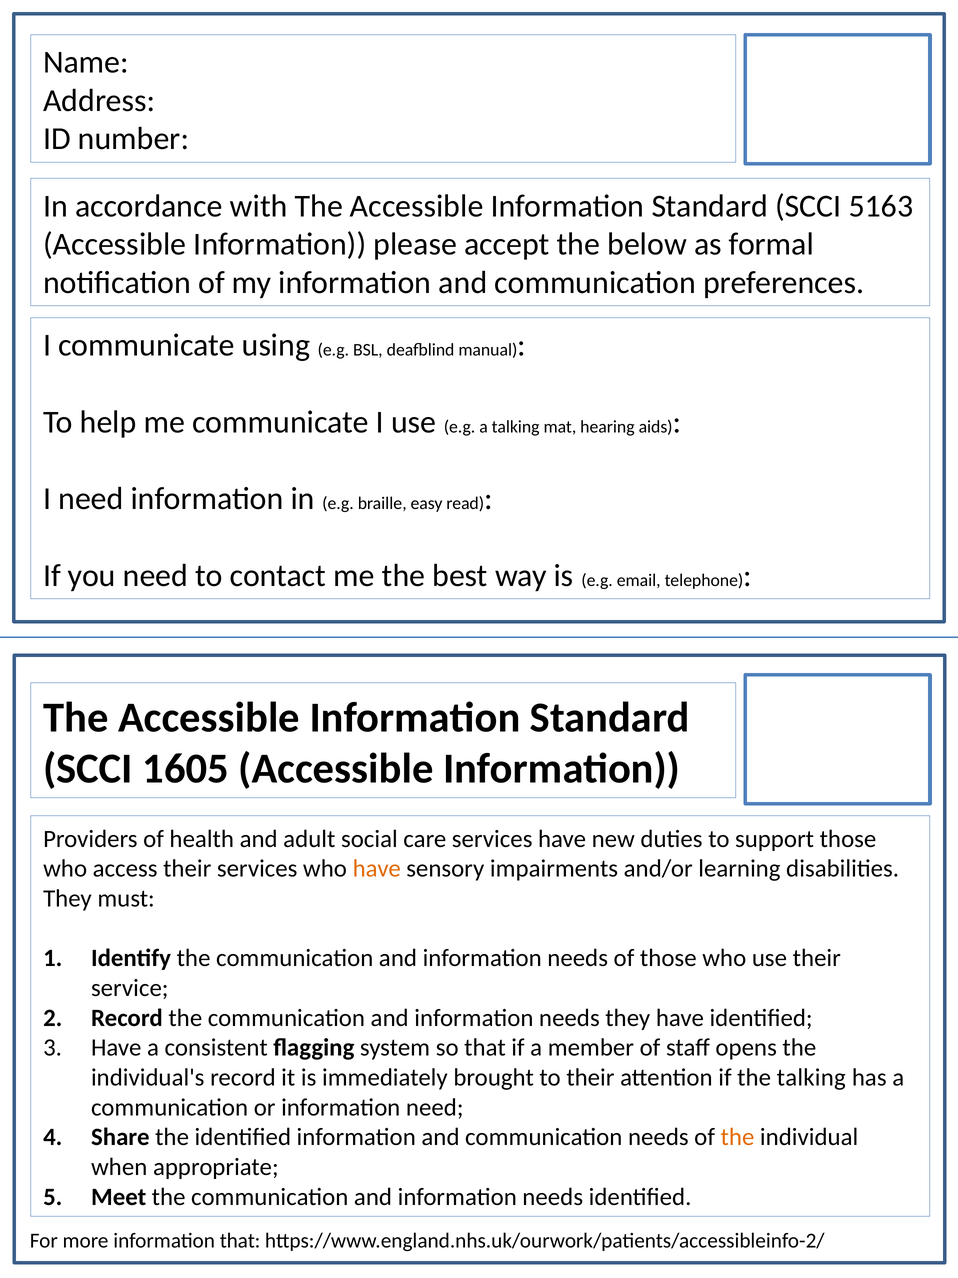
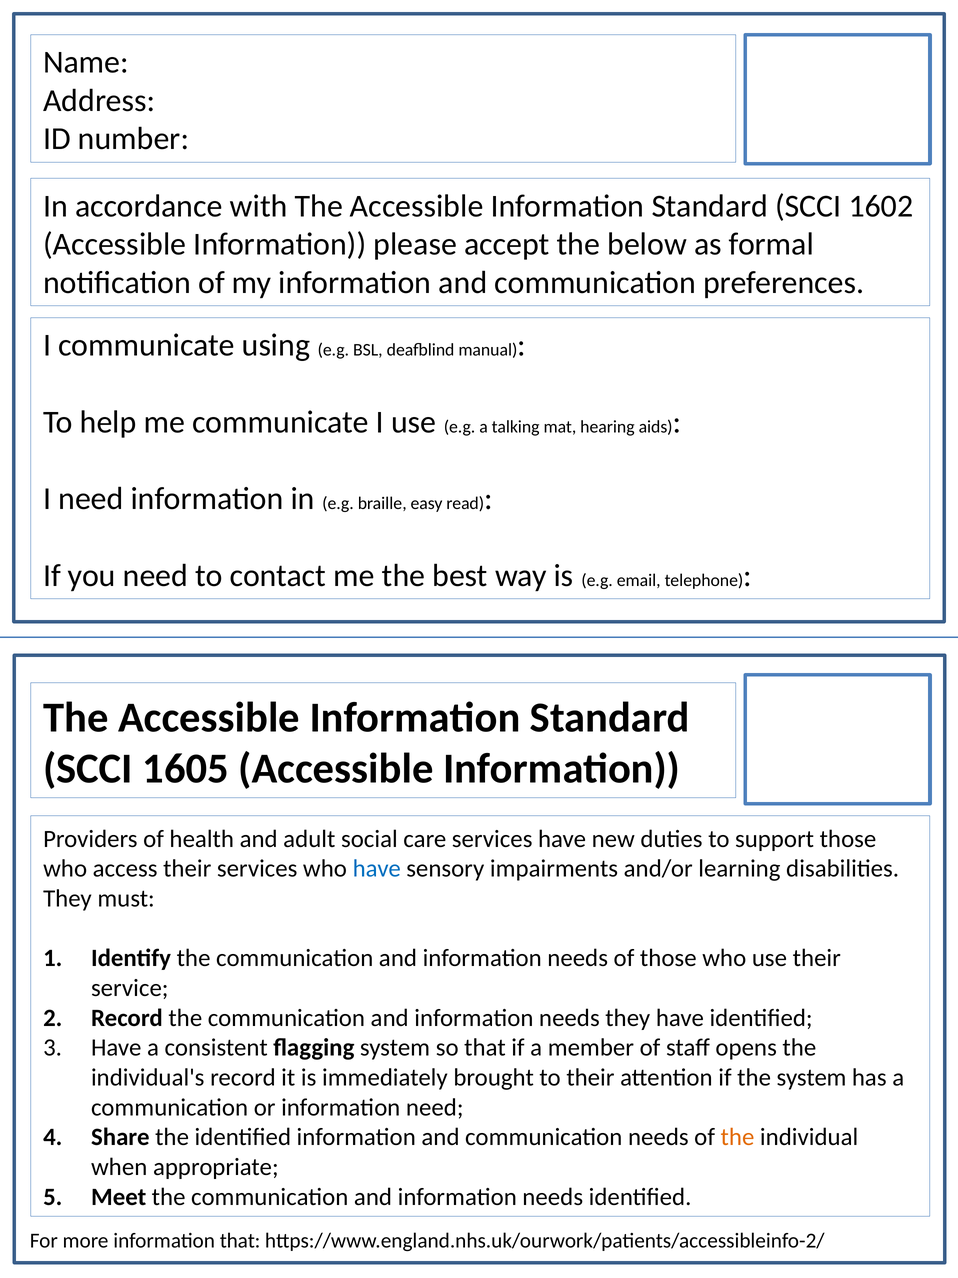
5163: 5163 -> 1602 (881, 206)
have colour: orange -> blue (377, 868)
the talking: talking -> system (811, 1077)
